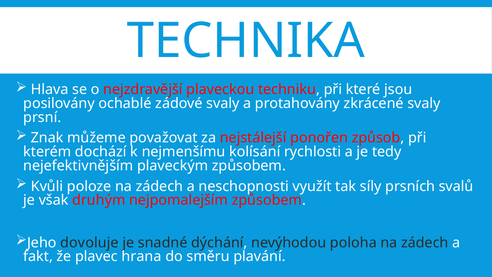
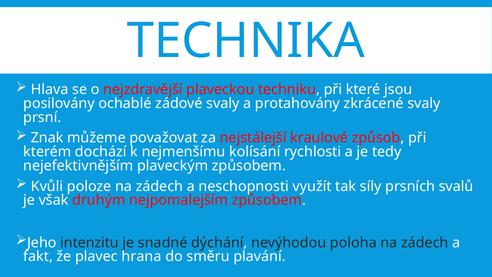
ponořen: ponořen -> kraulové (319, 138)
dovoluje: dovoluje -> intenzitu (90, 242)
